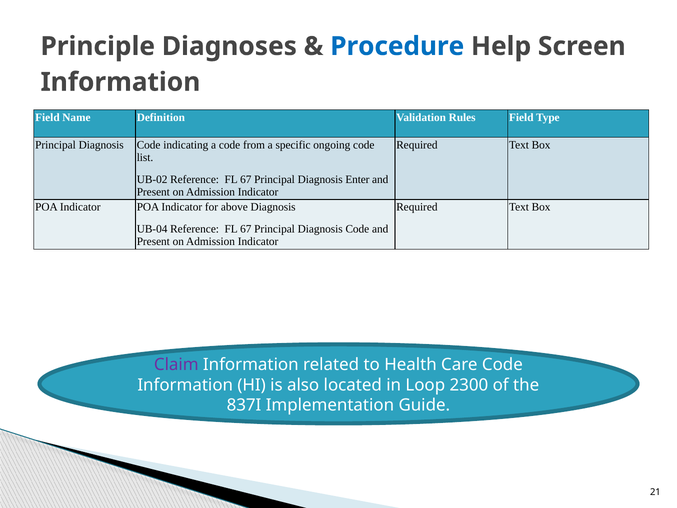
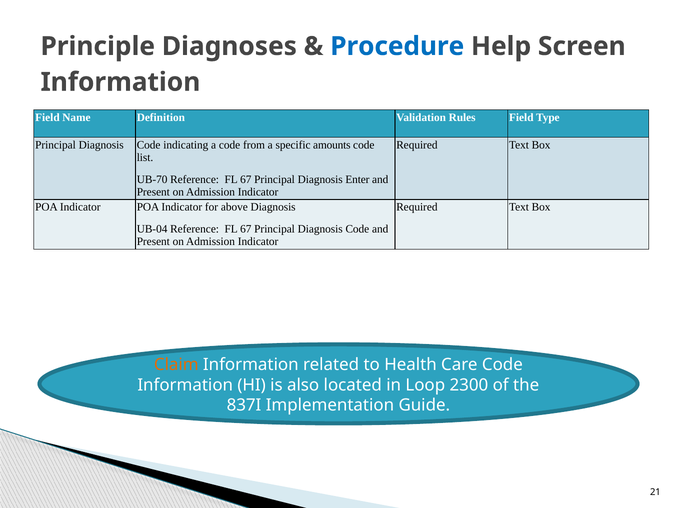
ongoing: ongoing -> amounts (332, 145)
UB-02: UB-02 -> UB-70 (152, 179)
Claim colour: purple -> orange (176, 364)
